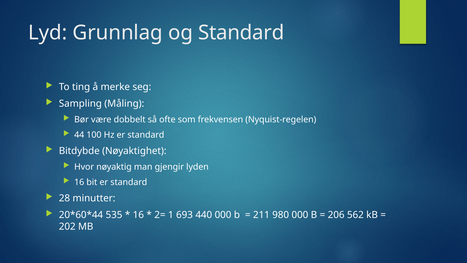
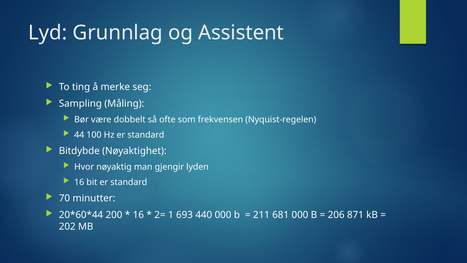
og Standard: Standard -> Assistent (241, 33)
28: 28 -> 70 (64, 198)
535: 535 -> 200 (114, 215)
980: 980 -> 681 (281, 215)
562: 562 -> 871 (355, 215)
